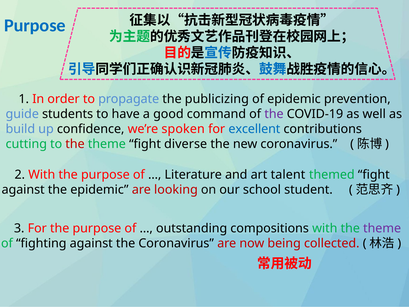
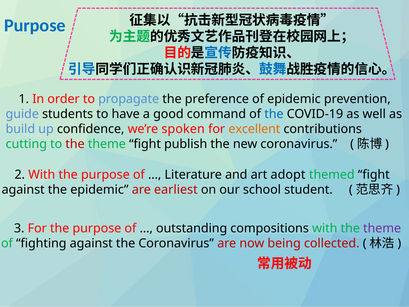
publicizing: publicizing -> preference (217, 99)
the colour: purple -> blue (274, 114)
excellent colour: blue -> orange (254, 129)
diverse: diverse -> publish (186, 144)
talent: talent -> adopt (288, 174)
looking: looking -> earliest (176, 189)
